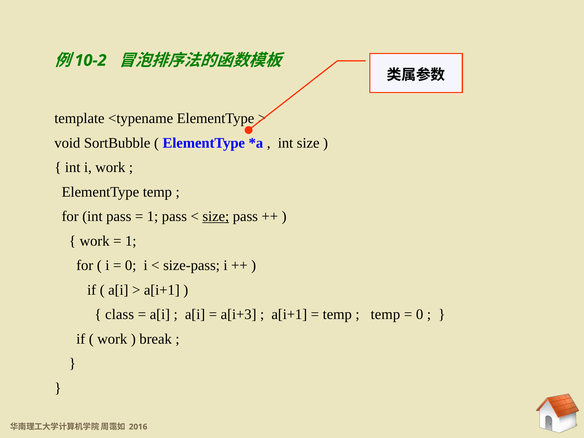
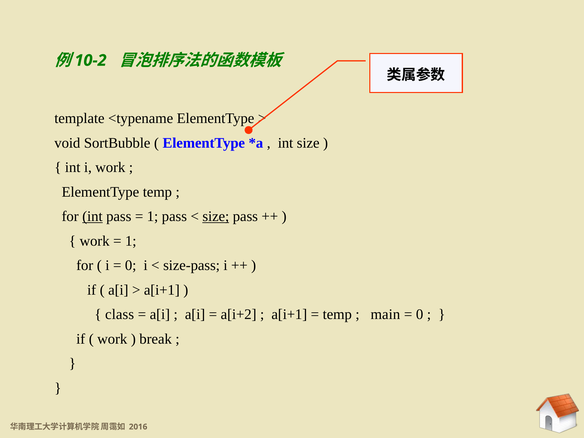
int underline: none -> present (92, 216)
a[i+3: a[i+3 -> a[i+2 (239, 314)
temp: temp -> main (385, 314)
